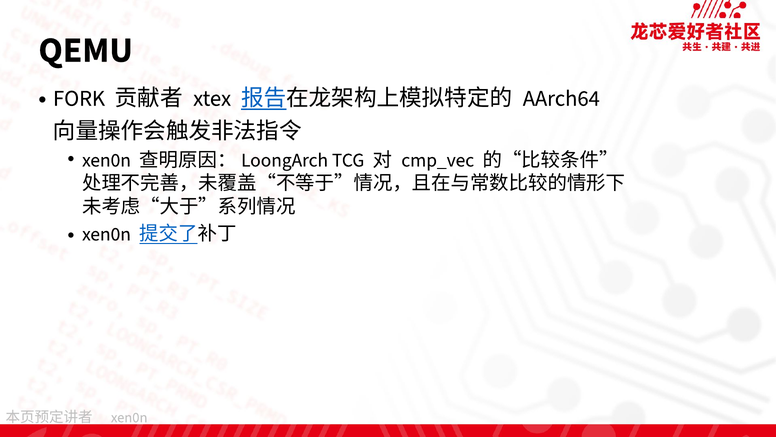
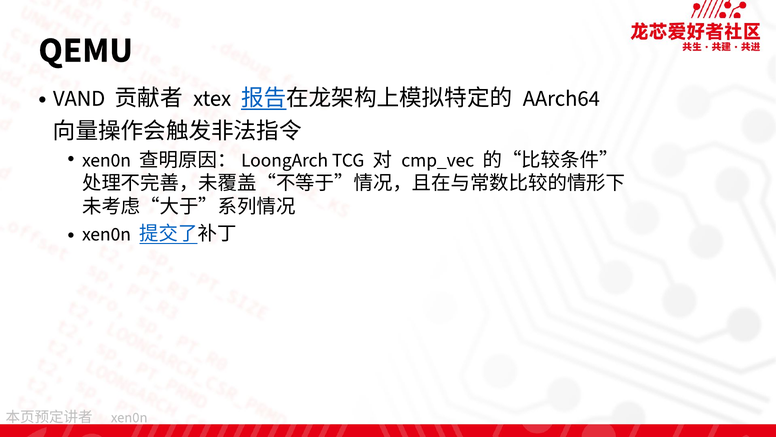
FORK: FORK -> VAND (79, 98)
